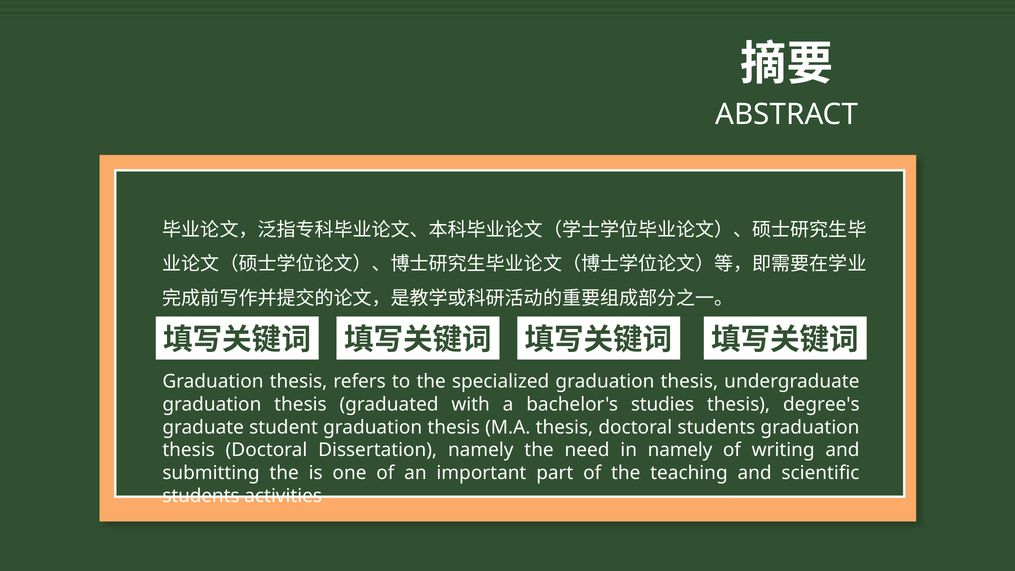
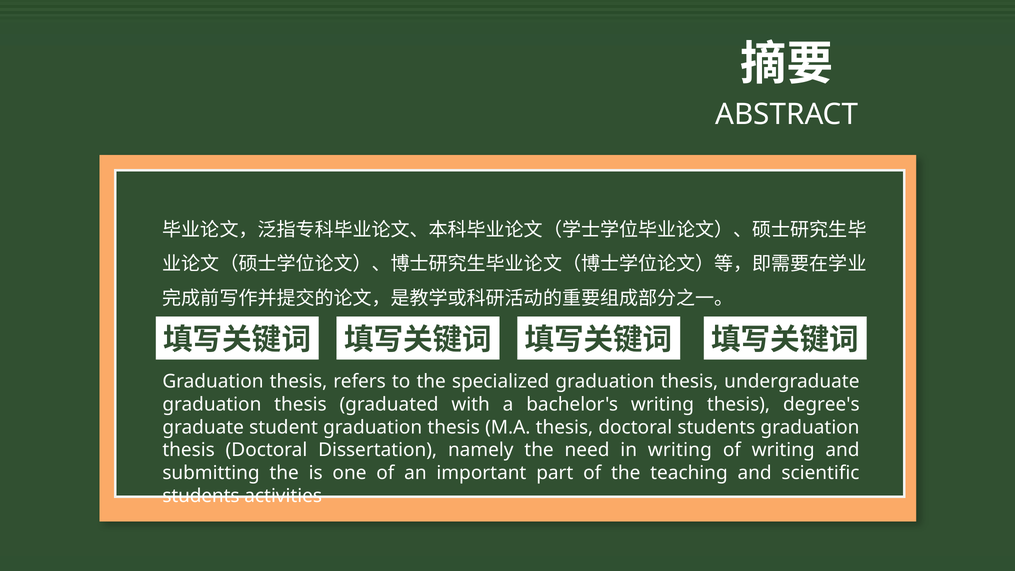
bachelor's studies: studies -> writing (662, 404)
in namely: namely -> writing (680, 450)
